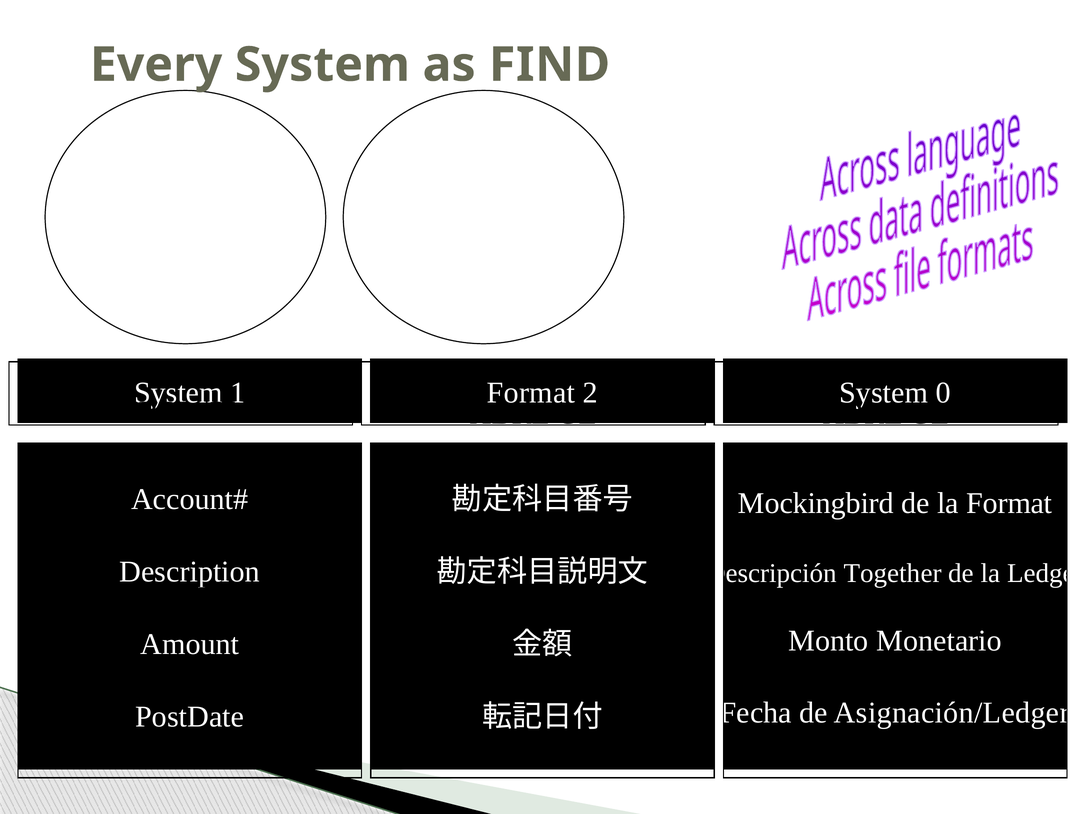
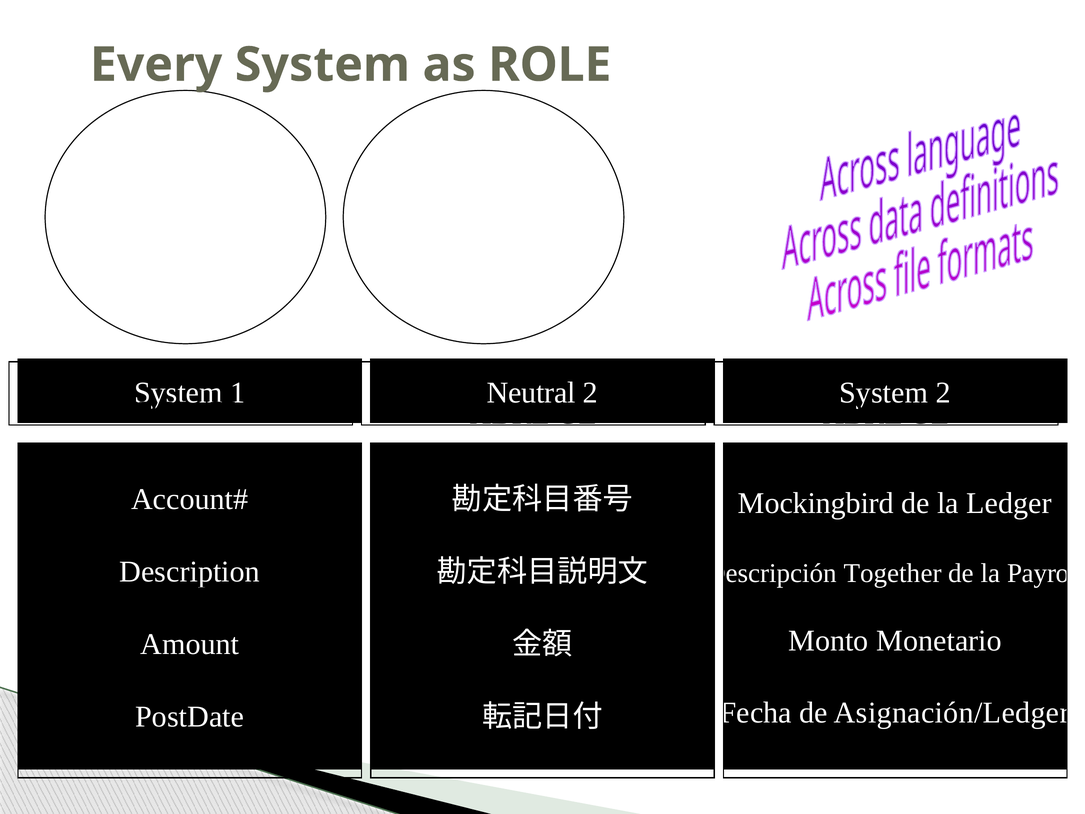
FIND: FIND -> ROLE (550, 65)
Format: Format -> Neutral (531, 393)
System 0: 0 -> 2 (943, 393)
la Format: Format -> Ledger (1009, 503)
Ledger: Ledger -> Payroll (1046, 573)
